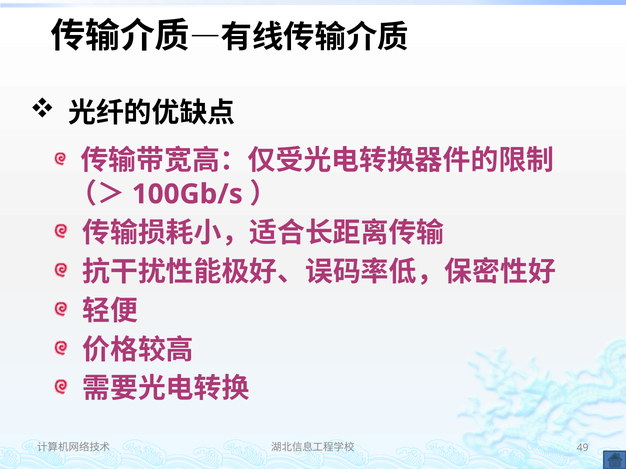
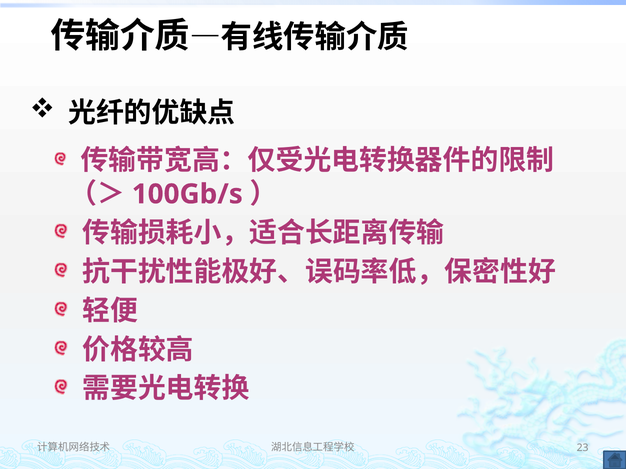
49: 49 -> 23 (583, 448)
